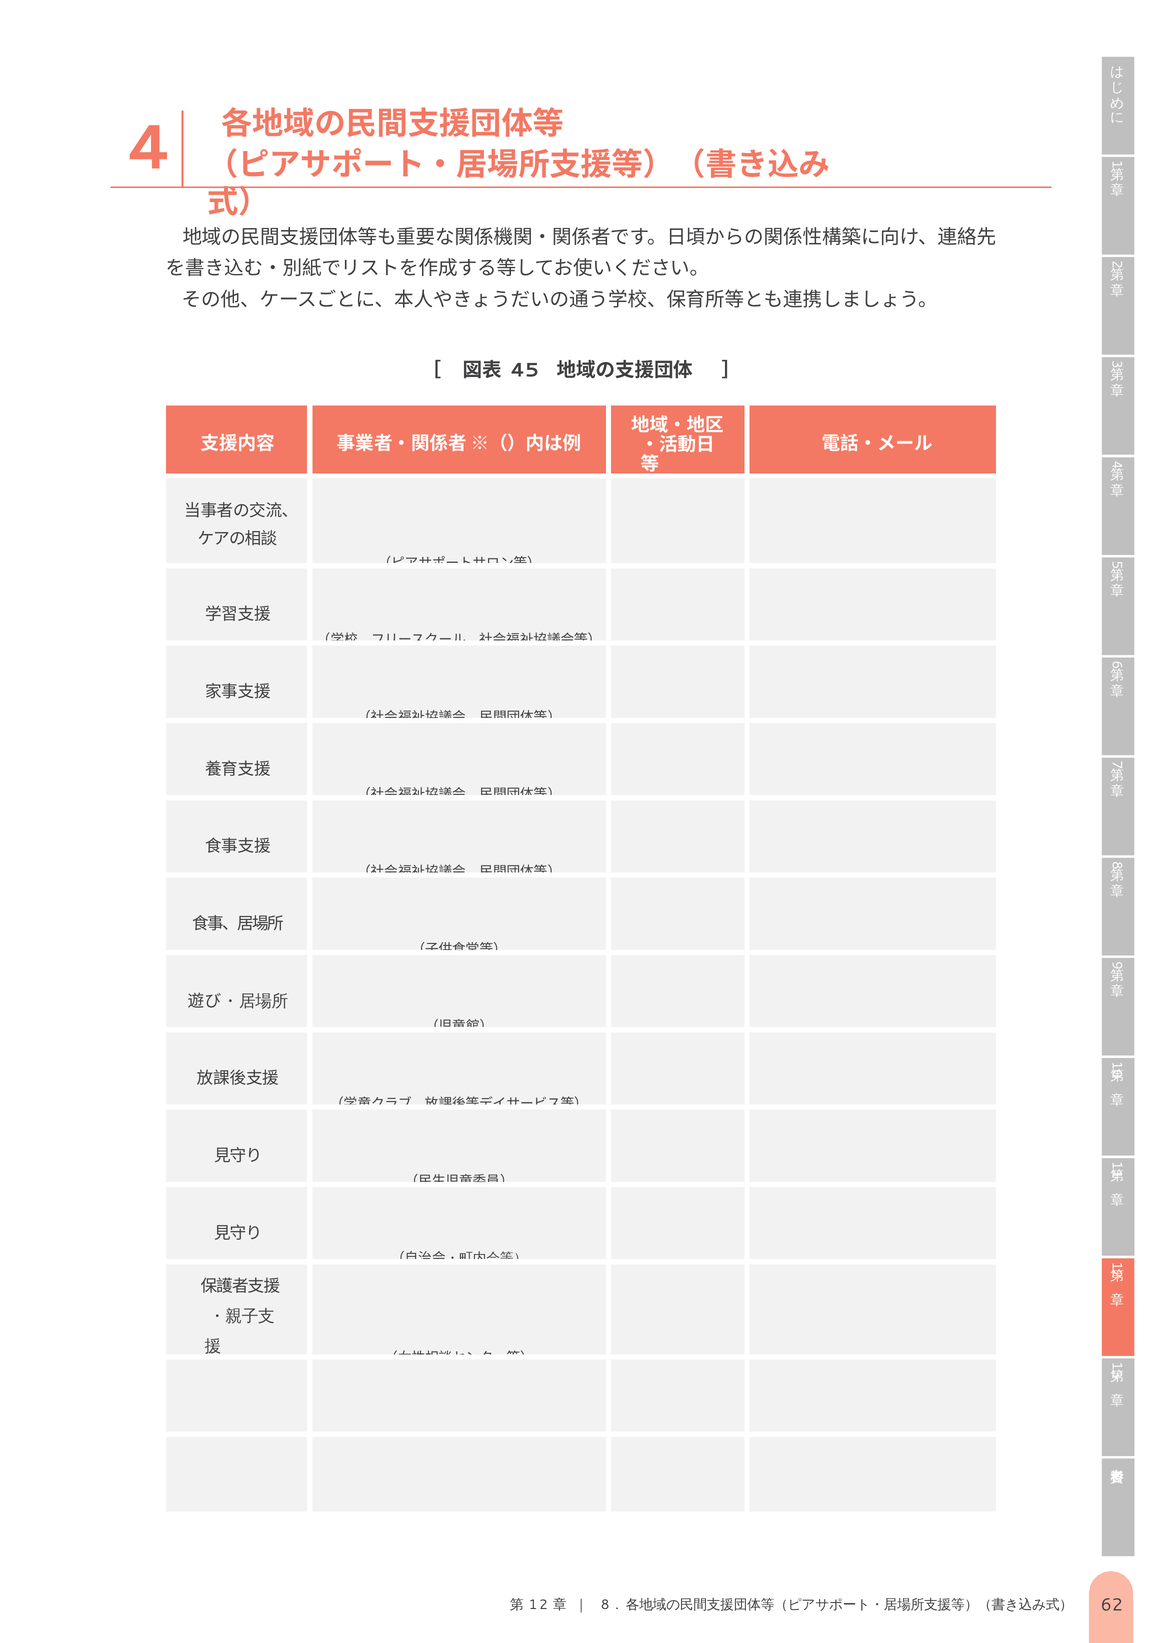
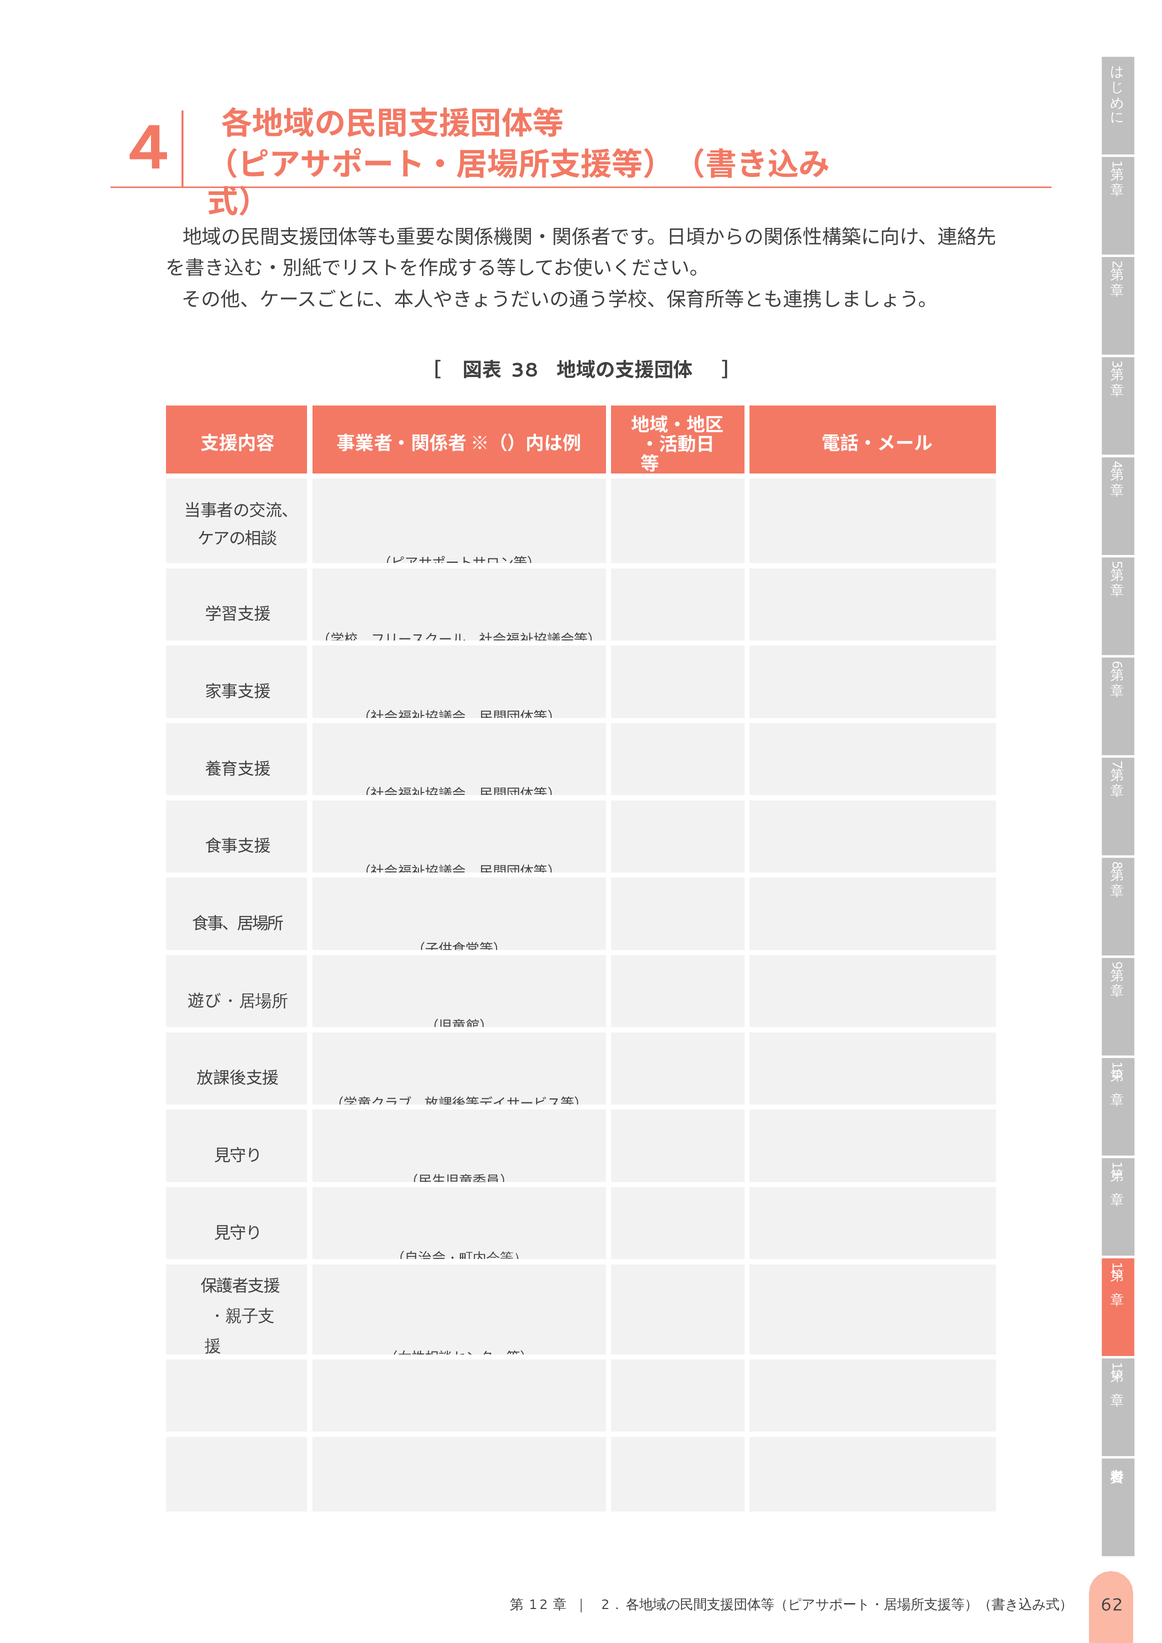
45: 45 -> 38 (525, 370)
8: 8 -> 2 (605, 1605)
